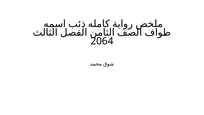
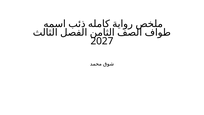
2064: 2064 -> 2027 (102, 41)
